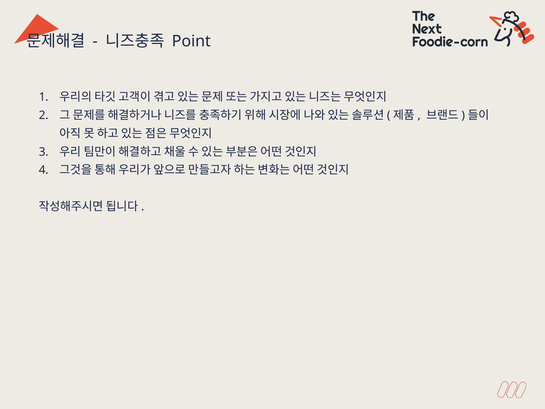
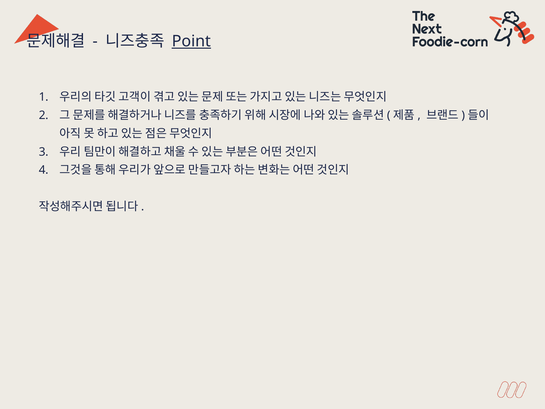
Point underline: none -> present (191, 41)
